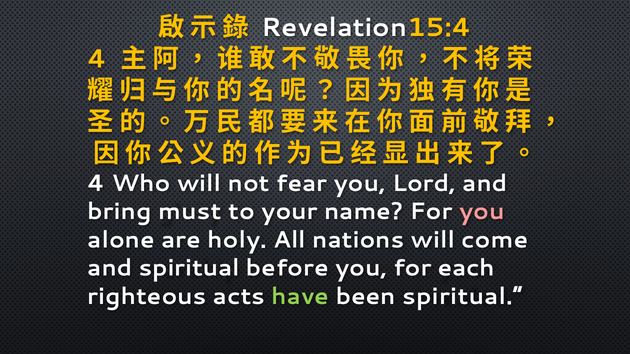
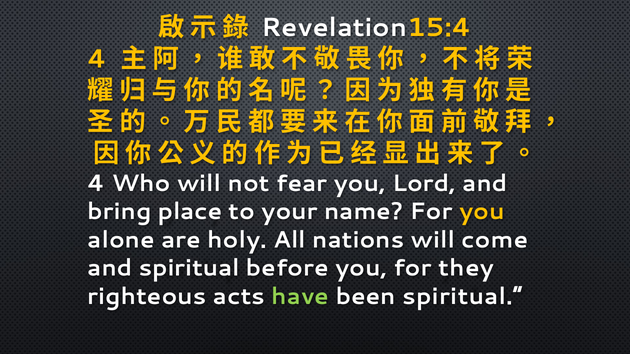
must: must -> place (190, 212)
you colour: pink -> yellow (482, 212)
each: each -> they (466, 268)
